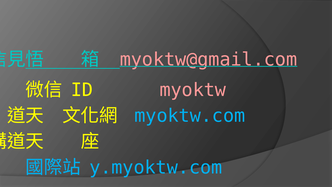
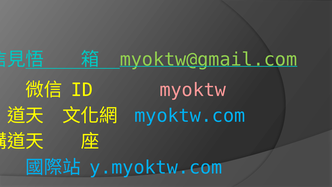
myoktw@gmail.com colour: pink -> light green (208, 59)
